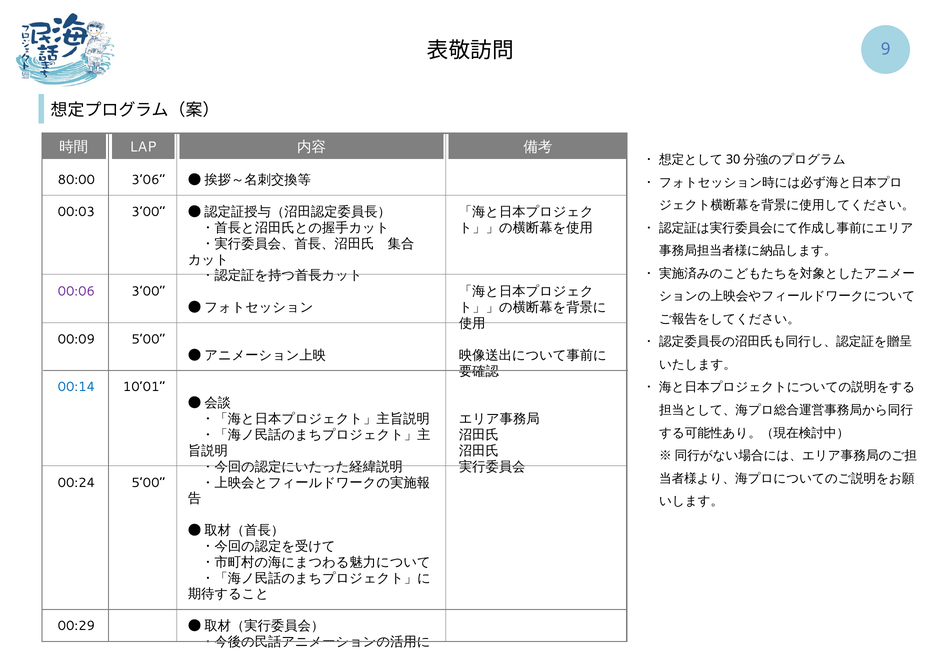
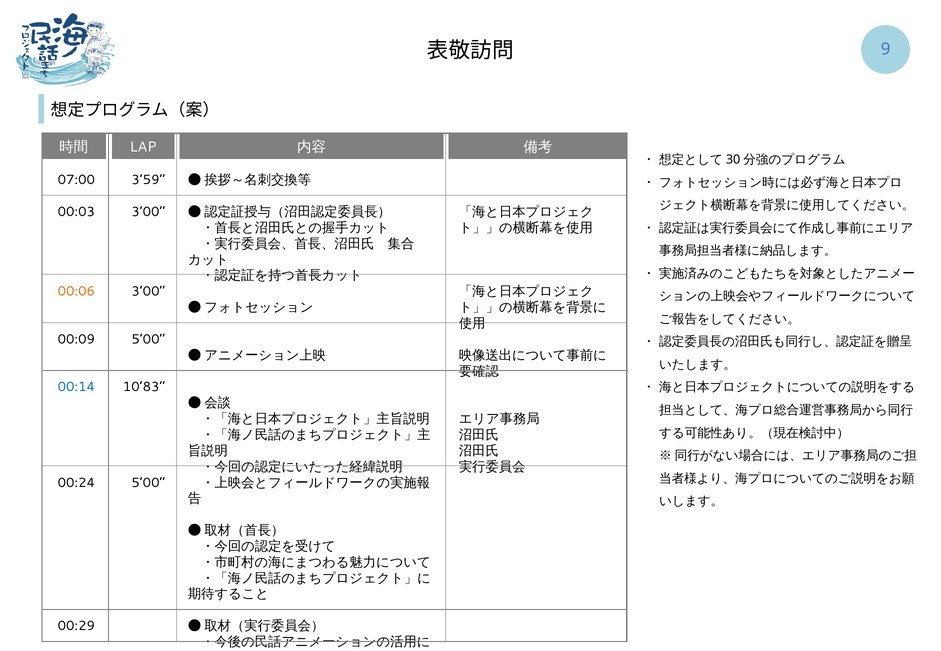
80:00: 80:00 -> 07:00 (76, 180)
3’06: 3’06 -> 3’59 (148, 180)
00:06 colour: purple -> orange (76, 292)
10’01: 10’01 -> 10’83 (144, 387)
